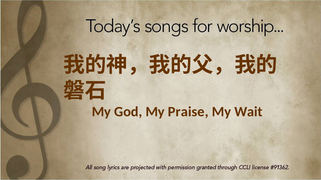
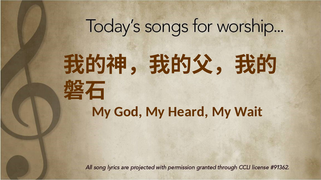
Praise: Praise -> Heard (188, 112)
